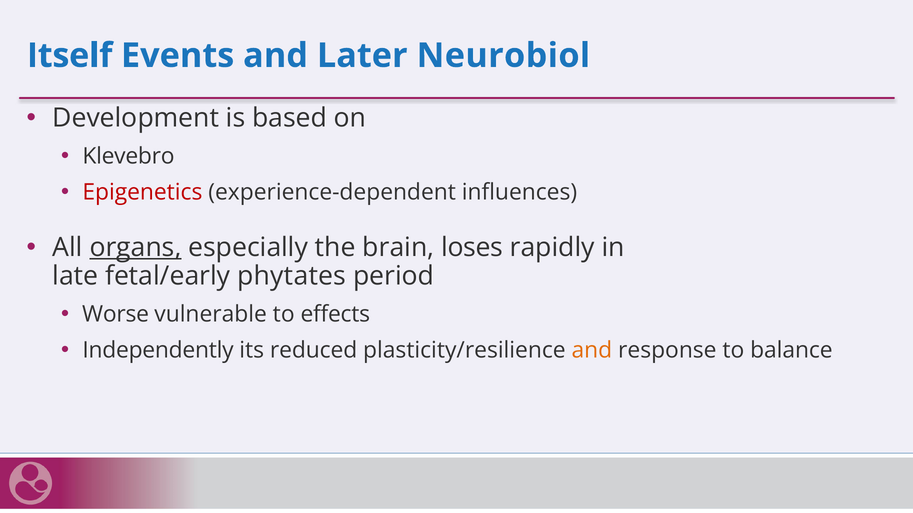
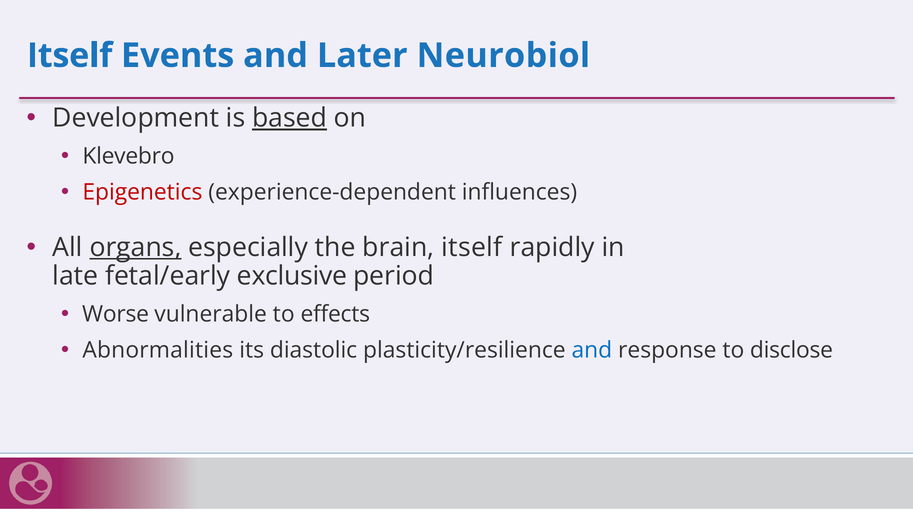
based underline: none -> present (290, 118)
brain loses: loses -> itself (472, 248)
phytates: phytates -> exclusive (292, 276)
Independently: Independently -> Abnormalities (158, 351)
reduced: reduced -> diastolic (314, 351)
and colour: orange -> blue (592, 351)
balance: balance -> disclose (792, 351)
